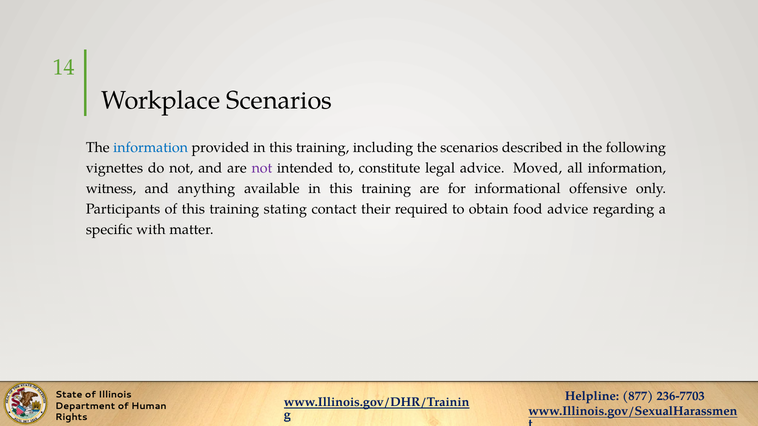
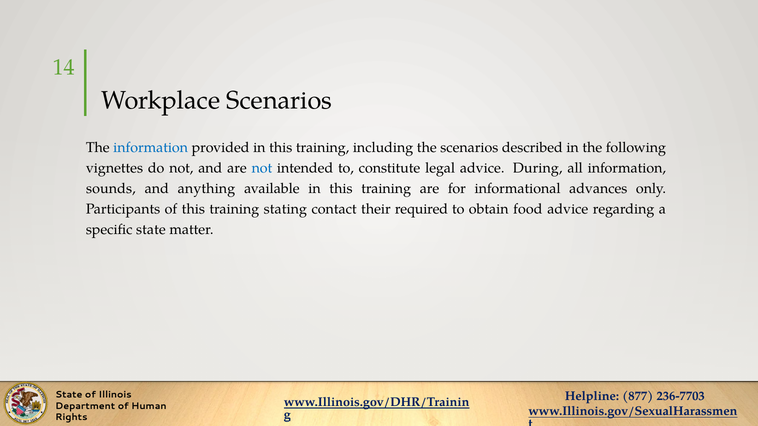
not colour: purple -> blue (262, 168)
Moved: Moved -> During (538, 168)
witness: witness -> sounds (111, 189)
offensive: offensive -> advances (598, 189)
specific with: with -> state (151, 230)
